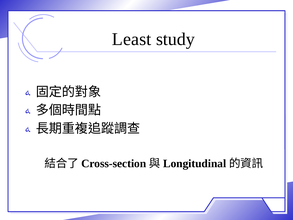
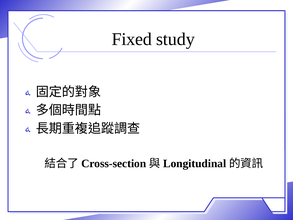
Least: Least -> Fixed (132, 39)
